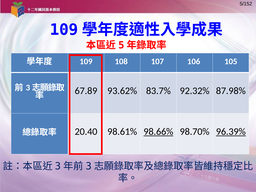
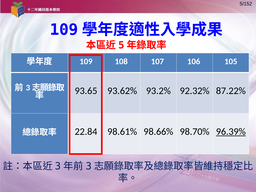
67.89: 67.89 -> 93.65 (86, 91)
83.7%: 83.7% -> 93.2% (158, 91)
87.98%: 87.98% -> 87.22% (231, 91)
20.40: 20.40 -> 22.84 (86, 132)
98.66% underline: present -> none (158, 132)
